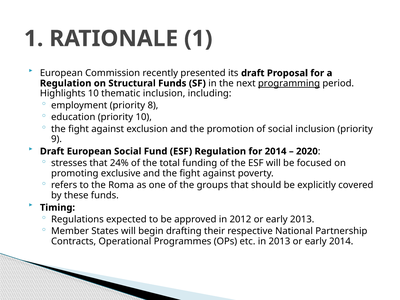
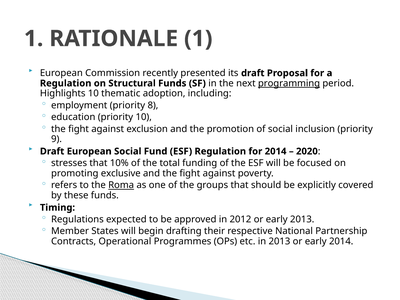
thematic inclusion: inclusion -> adoption (164, 94)
24%: 24% -> 10% (119, 163)
Roma underline: none -> present (121, 185)
